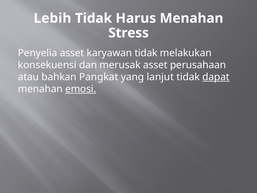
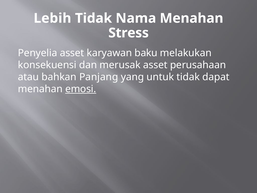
Harus: Harus -> Nama (136, 18)
karyawan tidak: tidak -> baku (146, 53)
Pangkat: Pangkat -> Panjang (99, 77)
lanjut: lanjut -> untuk (160, 77)
dapat underline: present -> none (216, 77)
